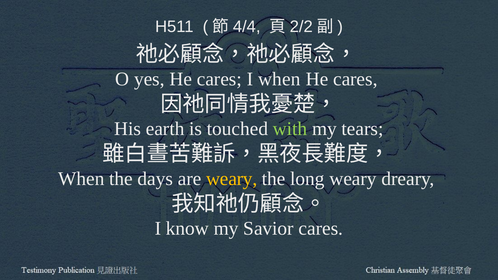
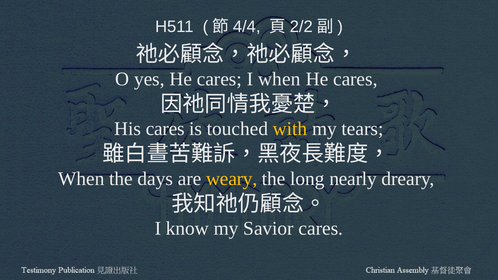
His earth: earth -> cares (165, 129)
with colour: light green -> yellow (290, 129)
long weary: weary -> nearly (353, 179)
